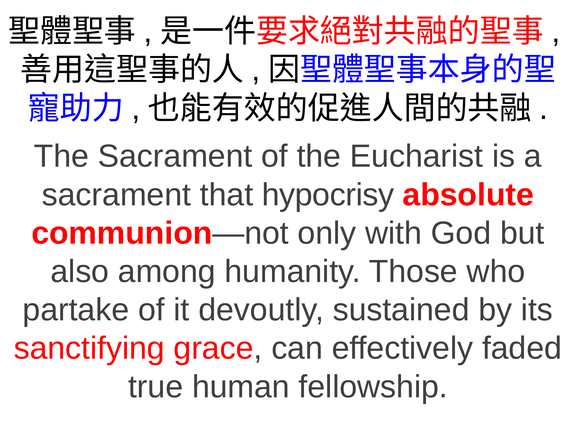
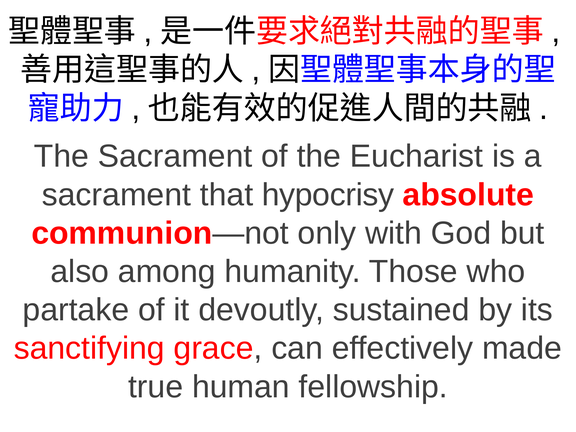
faded: faded -> made (522, 348)
